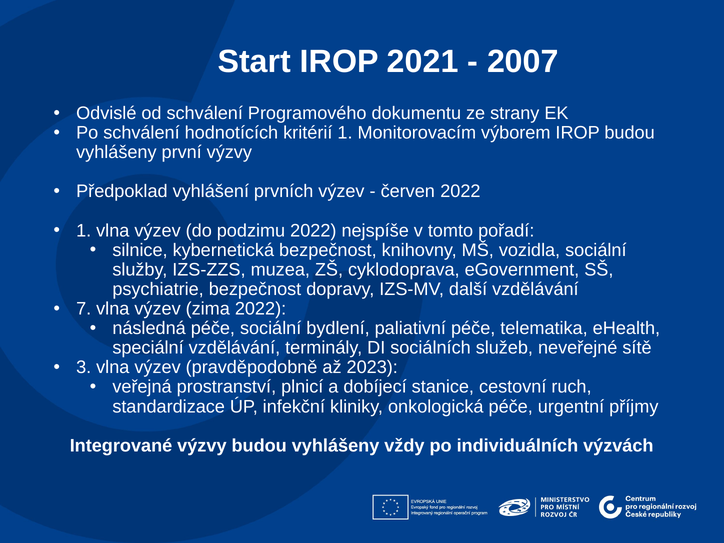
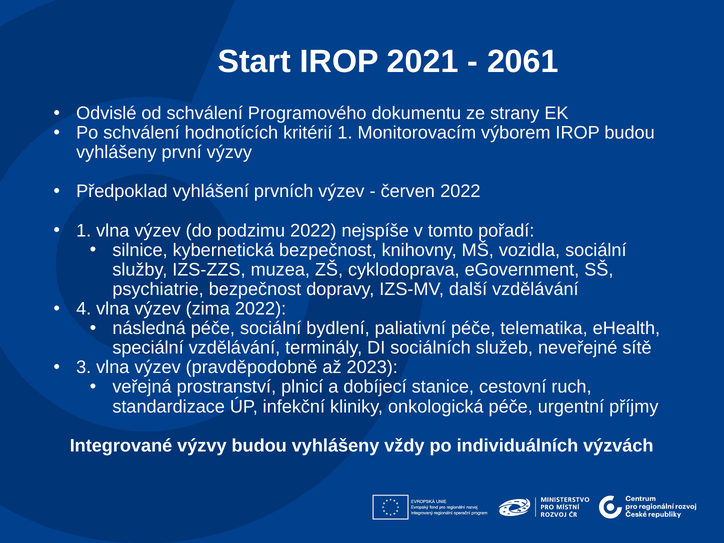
2007: 2007 -> 2061 (523, 62)
7: 7 -> 4 (84, 309)
